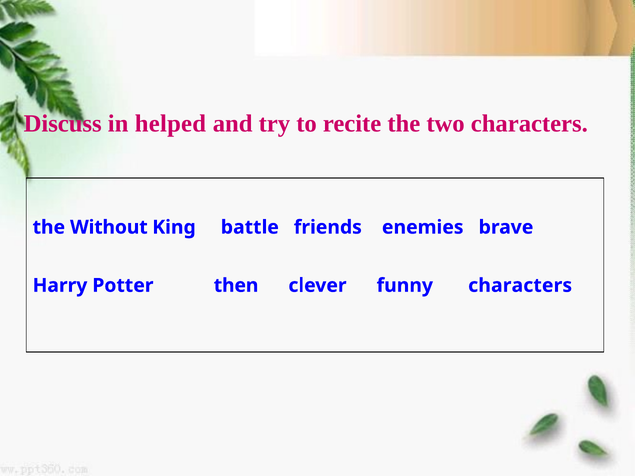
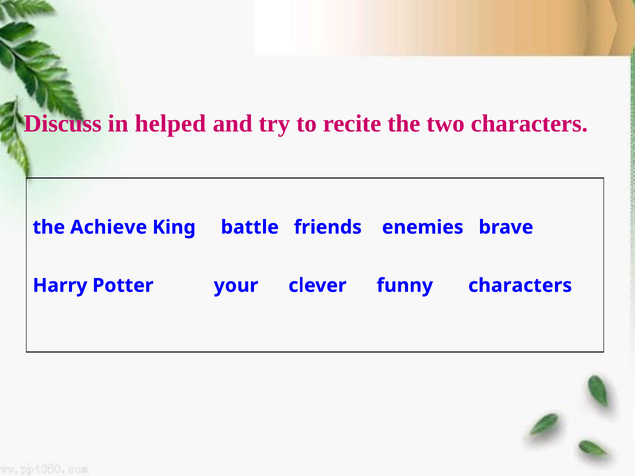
Without: Without -> Achieve (109, 227)
then: then -> your (236, 286)
